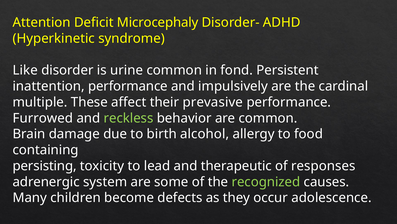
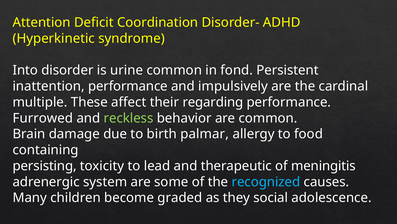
Microcephaly: Microcephaly -> Coordination (158, 22)
Like: Like -> Into (25, 70)
prevasive: prevasive -> regarding (213, 102)
alcohol: alcohol -> palmar (205, 134)
responses: responses -> meningitis (323, 165)
recognized colour: light green -> light blue (266, 181)
defects: defects -> graded (180, 197)
occur: occur -> social (271, 197)
